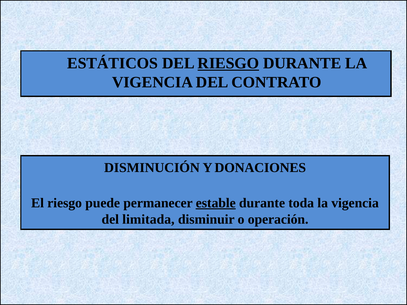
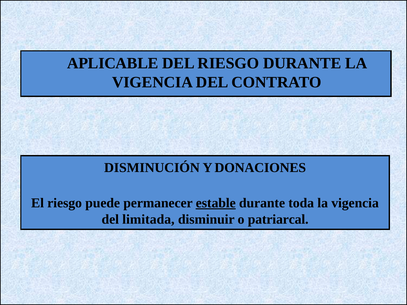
ESTÁTICOS: ESTÁTICOS -> APLICABLE (113, 63)
RIESGO underline: present -> none (228, 63)
operación: operación -> patriarcal (278, 219)
